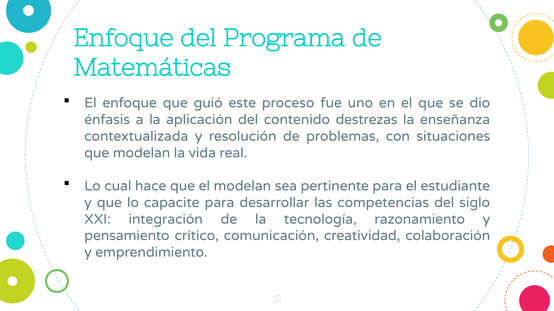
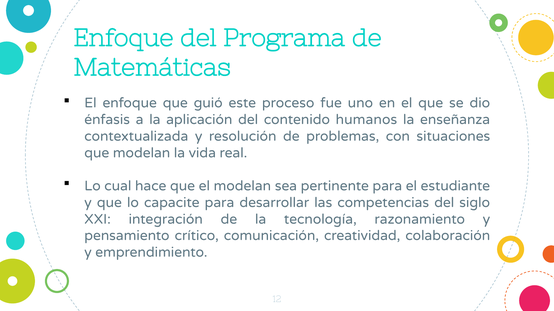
destrezas: destrezas -> humanos (366, 120)
